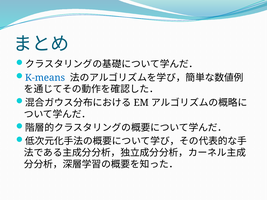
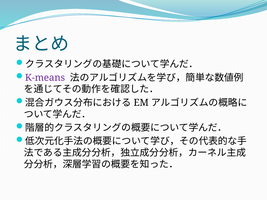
K-means colour: blue -> purple (45, 78)
